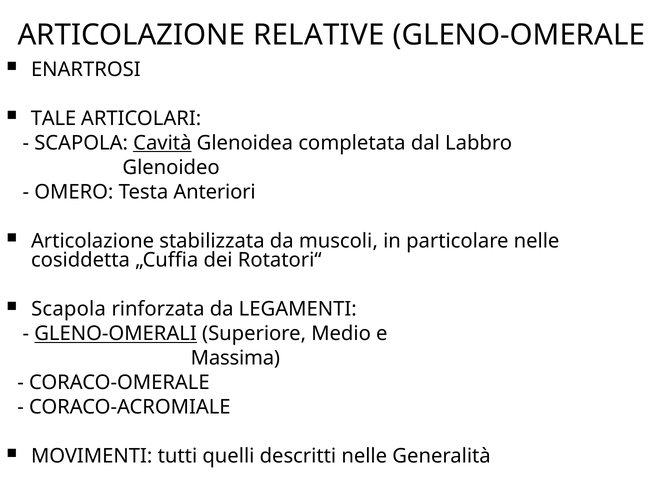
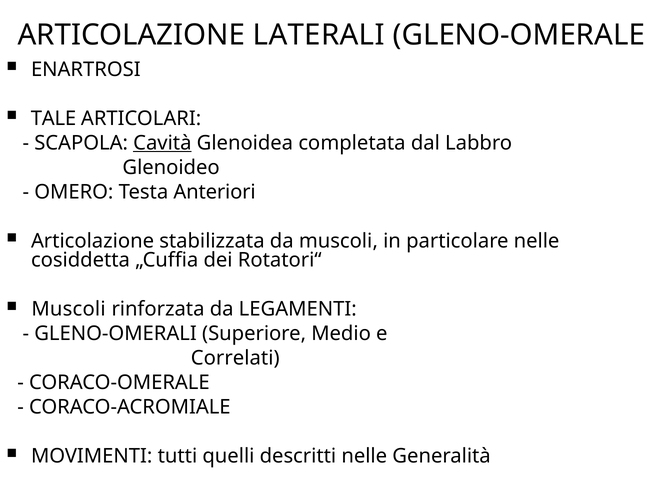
RELATIVE: RELATIVE -> LATERALI (319, 35)
Scapola: Scapola -> Muscoli (69, 309)
GLENO-OMERALI underline: present -> none (116, 334)
Massima: Massima -> Correlati (235, 358)
